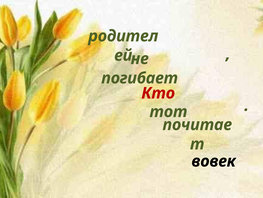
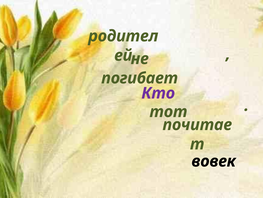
Кто colour: red -> purple (158, 93)
